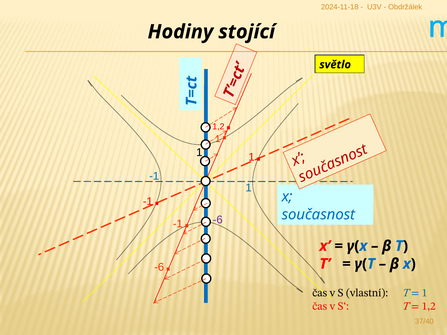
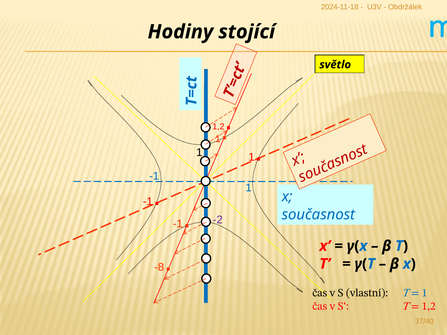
-6: -6 -> -2 (218, 220)
-6: -6 -> -8 (159, 267)
